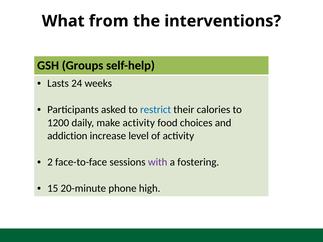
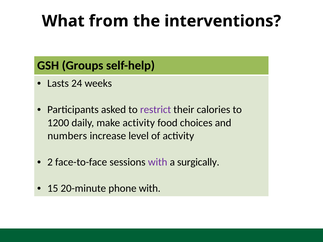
restrict colour: blue -> purple (156, 110)
addiction: addiction -> numbers (67, 136)
fostering: fostering -> surgically (198, 162)
phone high: high -> with (150, 189)
